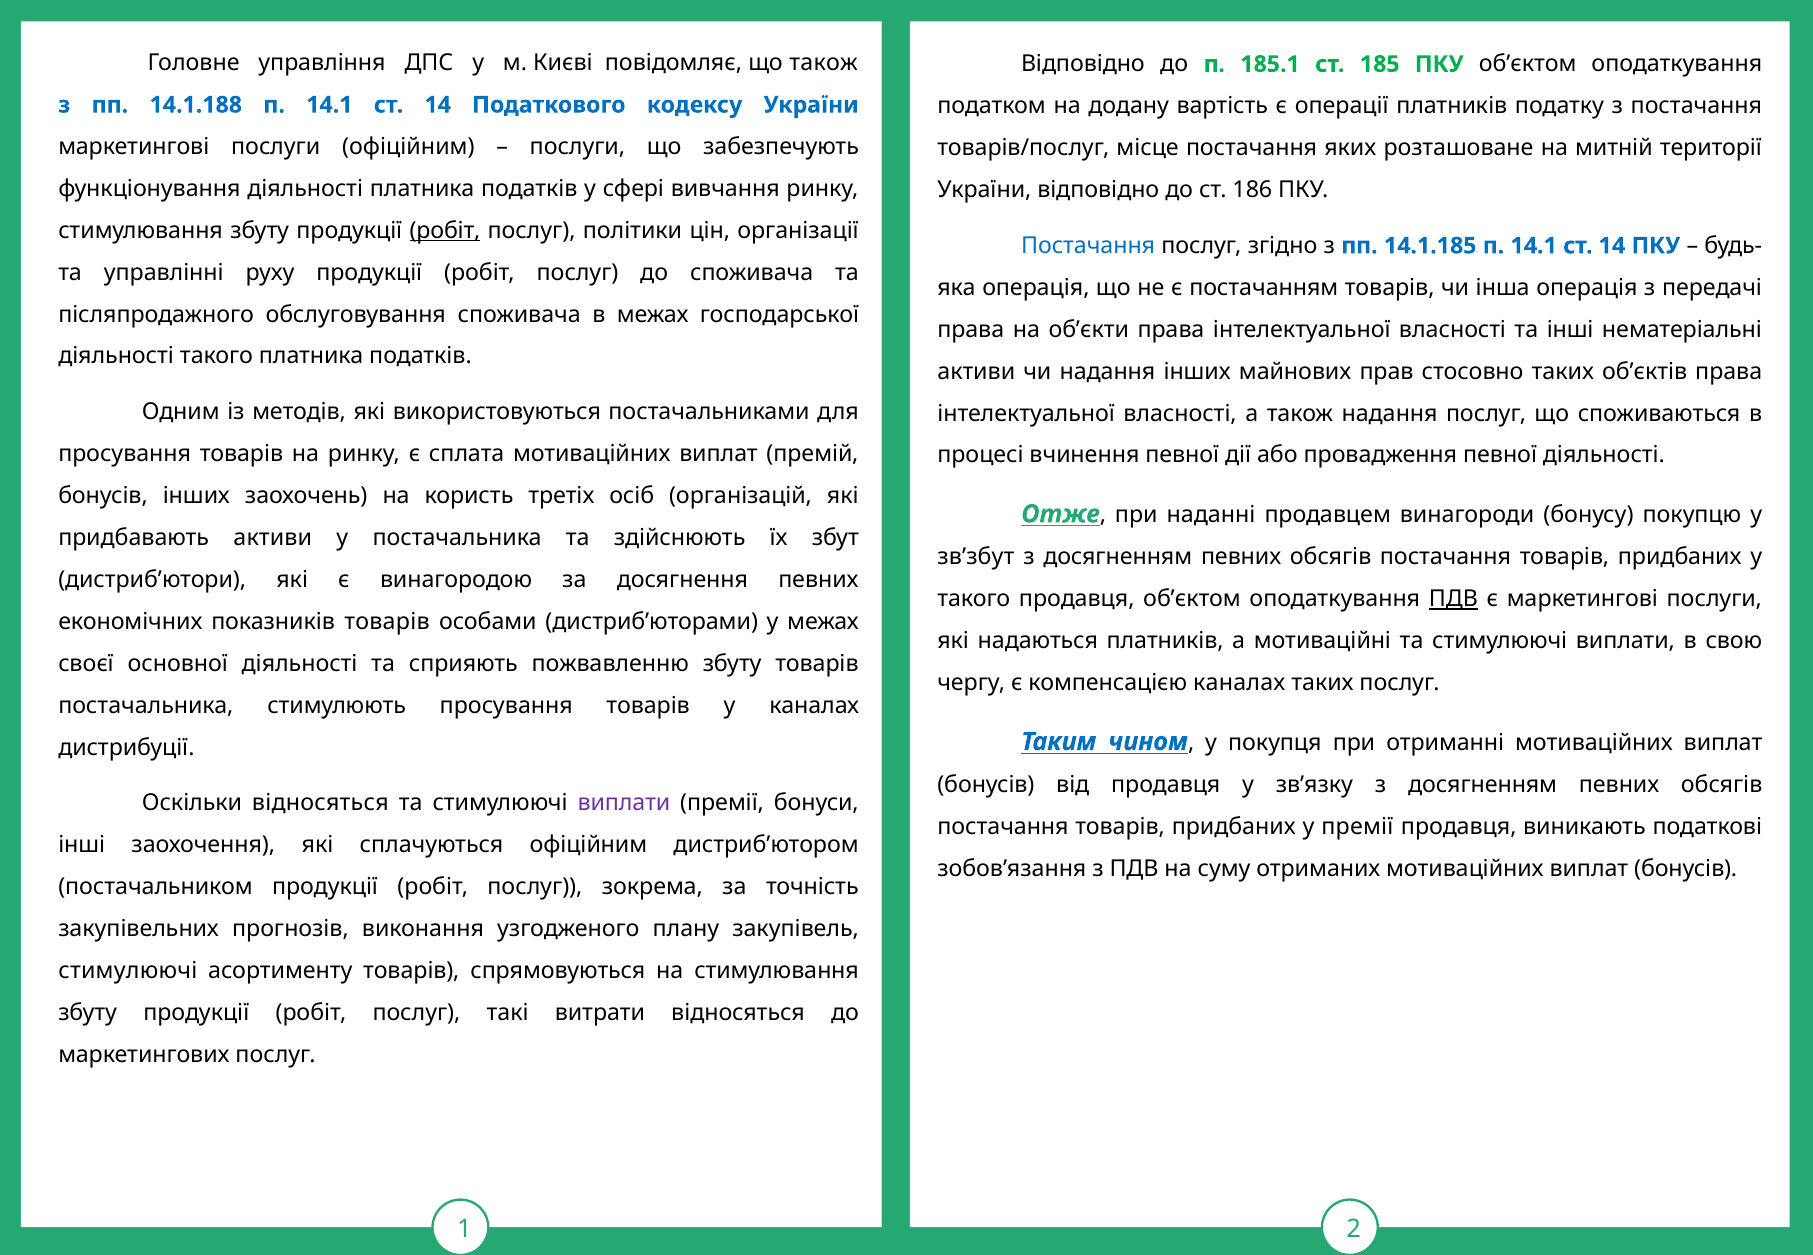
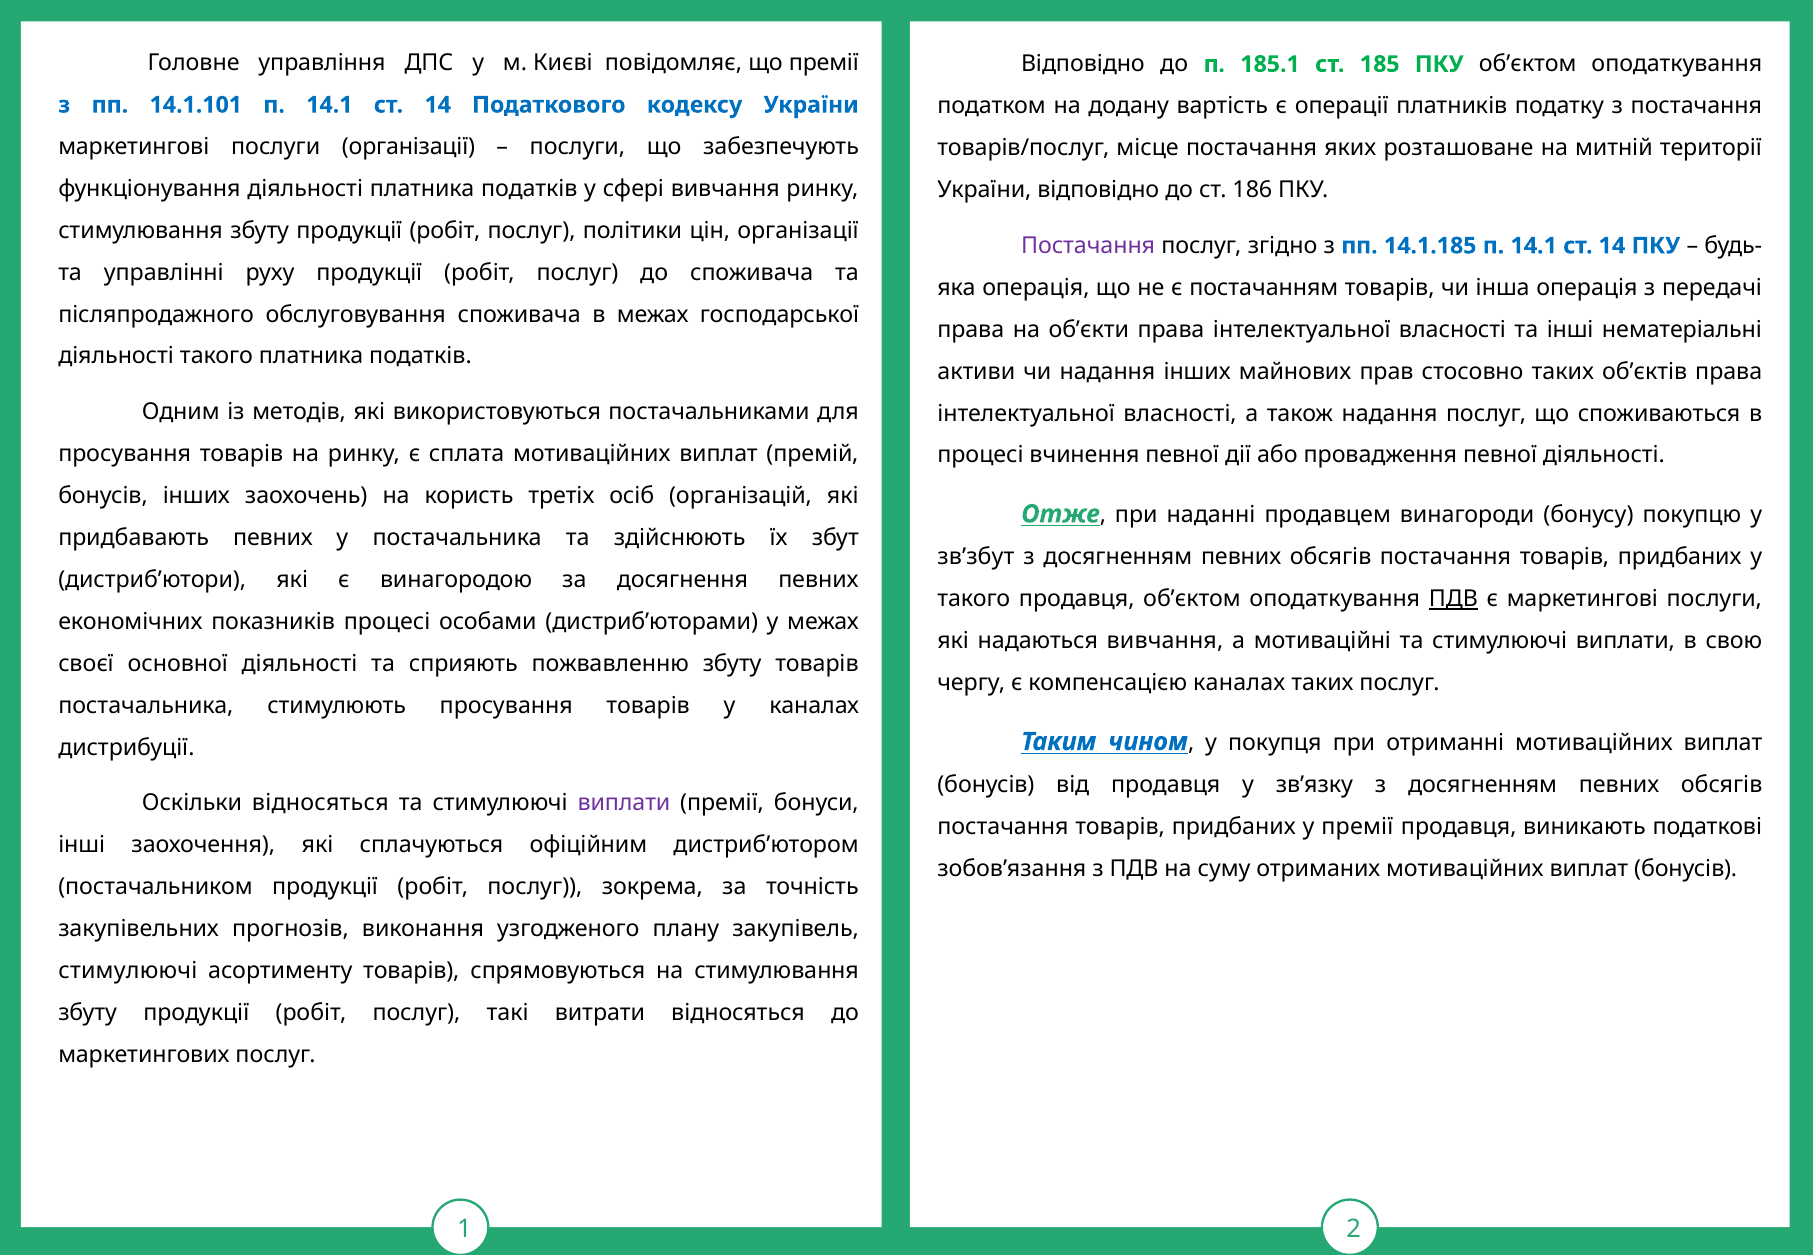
що також: також -> премії (824, 63)
14.1.188: 14.1.188 -> 14.1.101 (196, 105)
послуги офіційним: офіційним -> організації (408, 147)
робіт underline: present -> none (445, 231)
Постачання colour: blue -> purple (1088, 246)
придбавають активи: активи -> певних (273, 538)
показників товарів: товарів -> процесі (387, 622)
надаються платників: платників -> вивчання (1165, 641)
